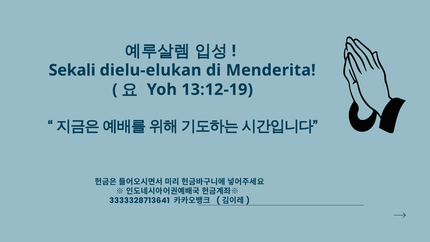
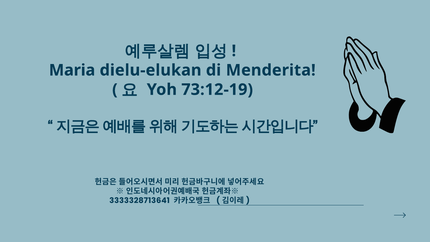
Sekali: Sekali -> Maria (72, 70)
13:12-19: 13:12-19 -> 73:12-19 (217, 90)
